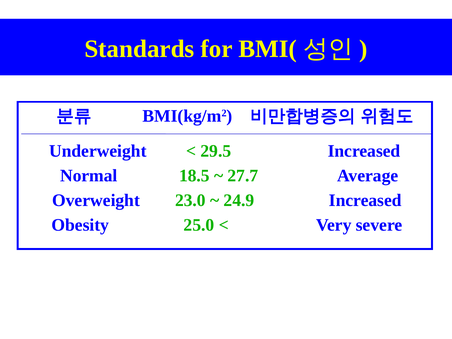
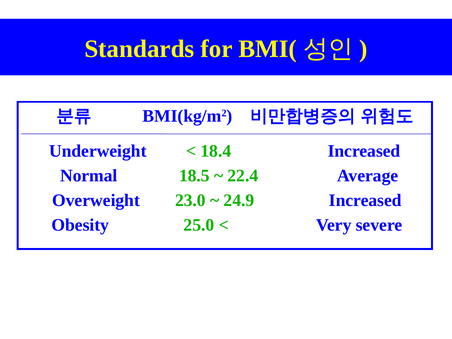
29.5: 29.5 -> 18.4 (216, 151)
27.7: 27.7 -> 22.4 (243, 176)
